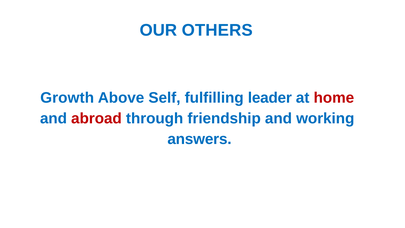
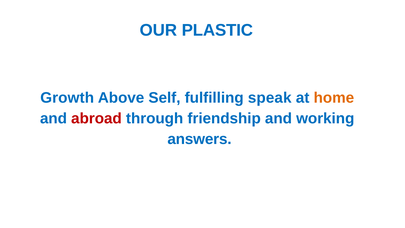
OTHERS: OTHERS -> PLASTIC (217, 30)
leader: leader -> speak (270, 98)
home colour: red -> orange (334, 98)
